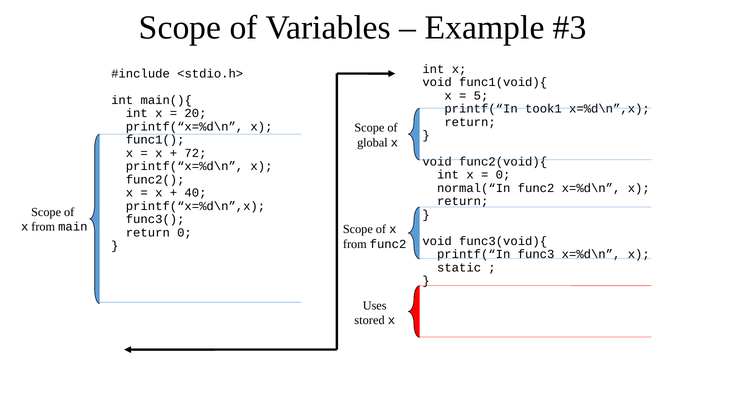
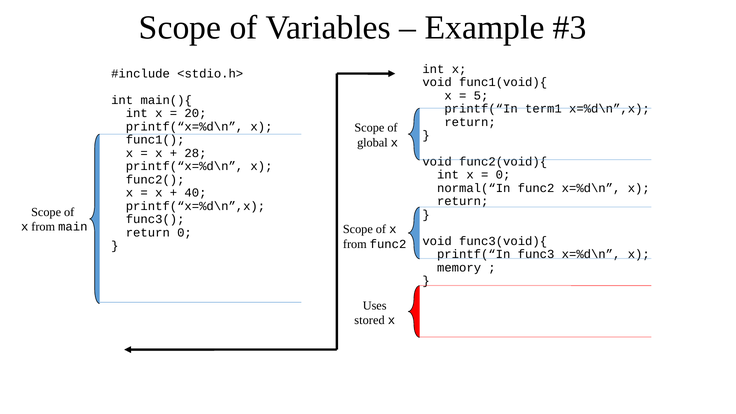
took1: took1 -> term1 (543, 109)
72: 72 -> 28 (196, 153)
static: static -> memory (459, 268)
